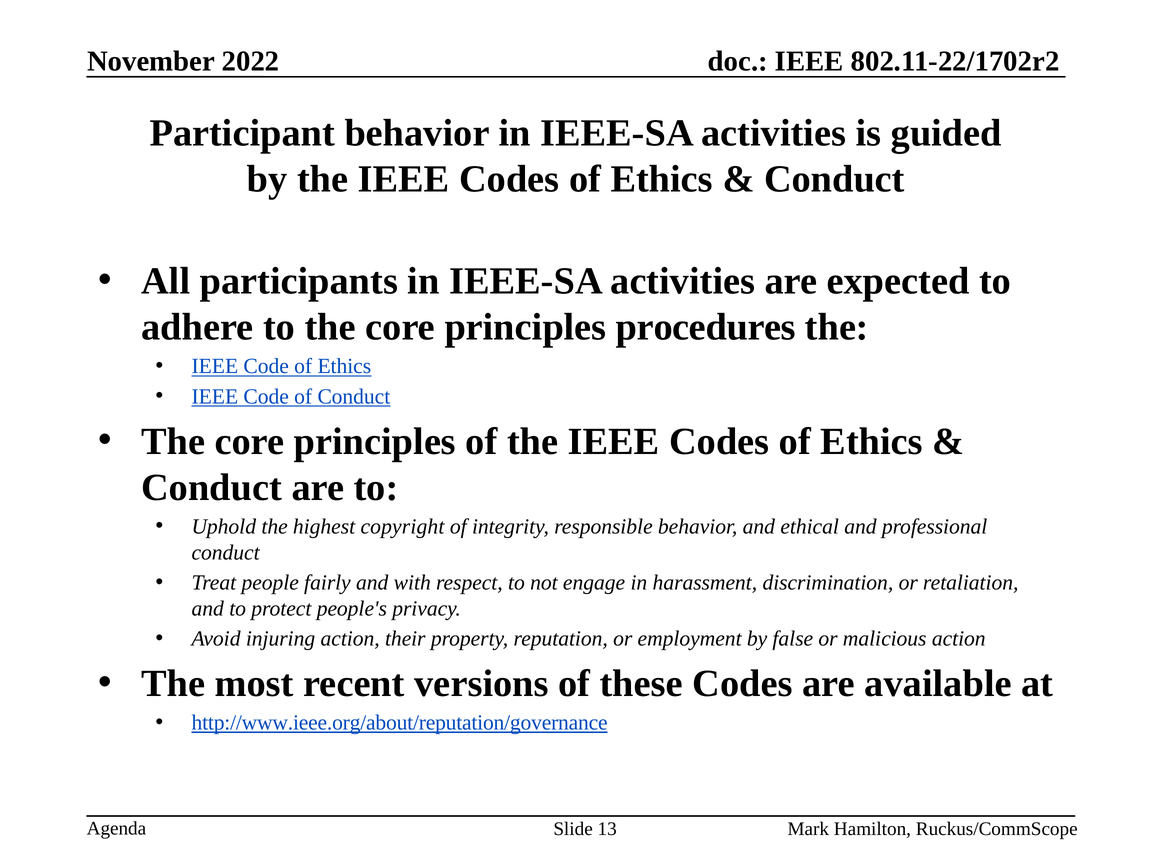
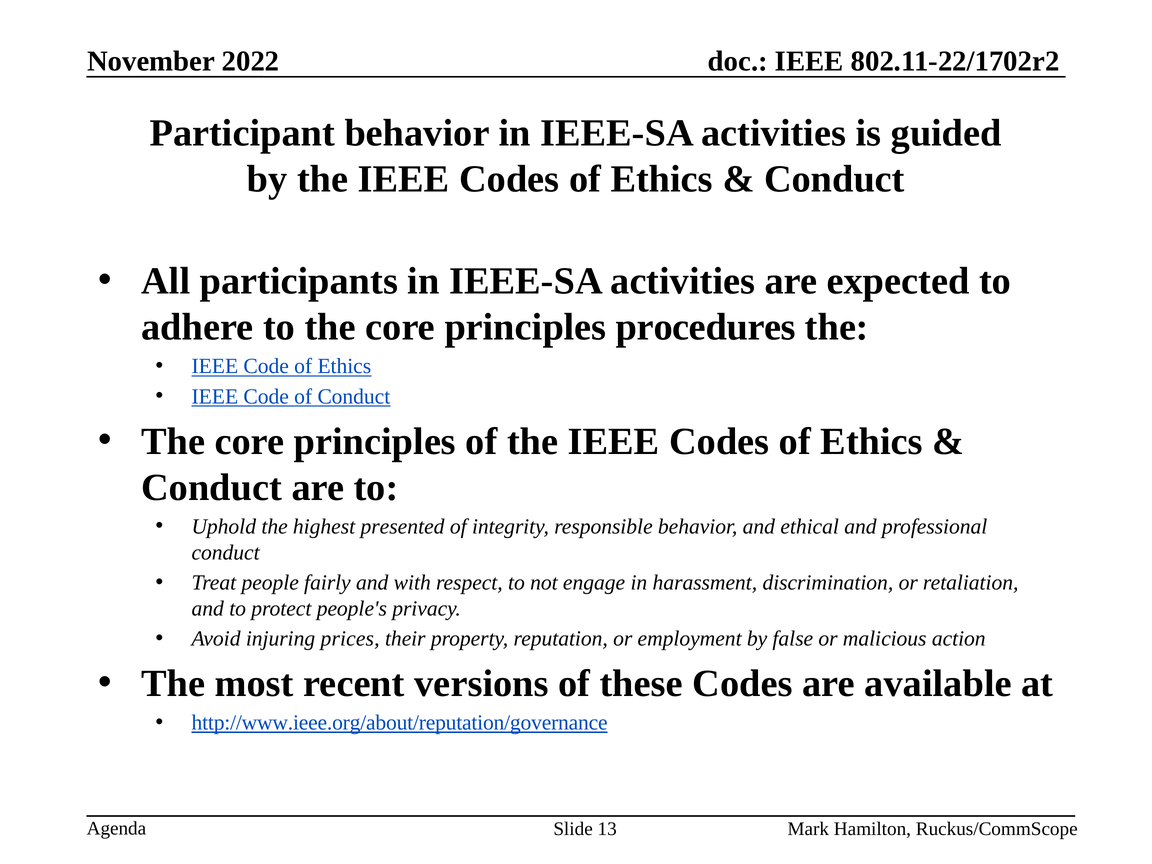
copyright: copyright -> presented (403, 527)
injuring action: action -> prices (350, 639)
